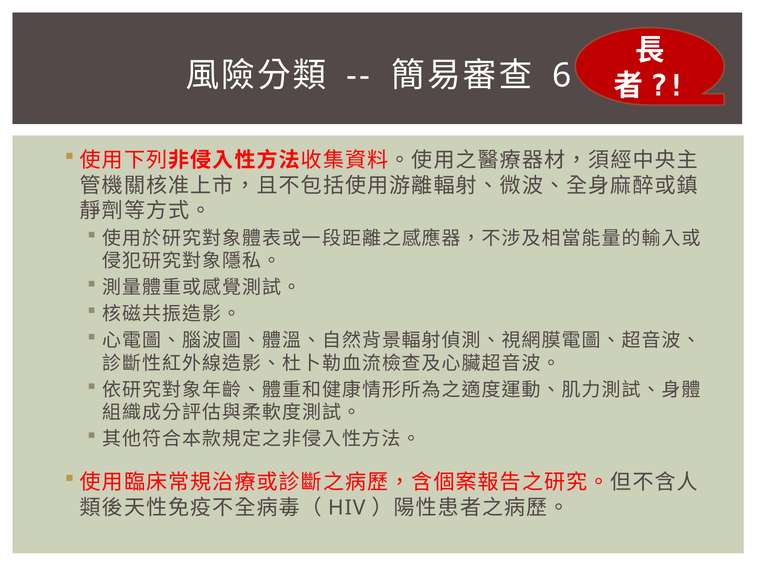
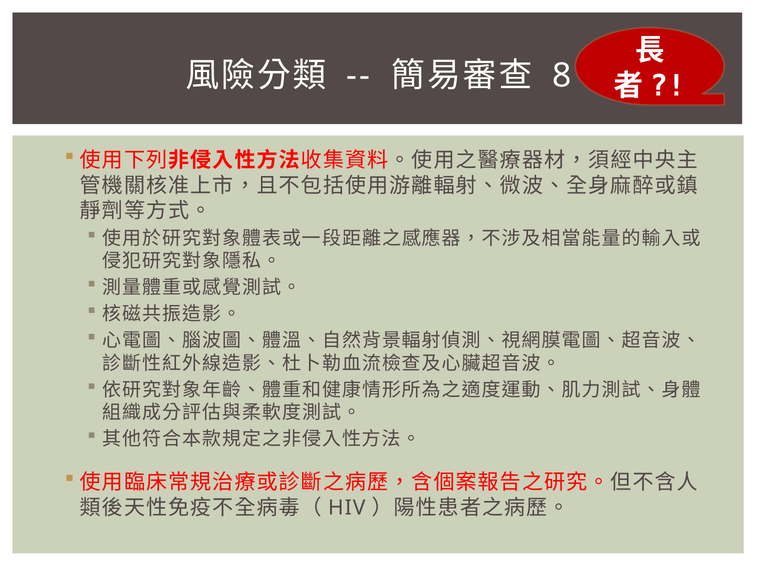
6: 6 -> 8 (562, 75)
